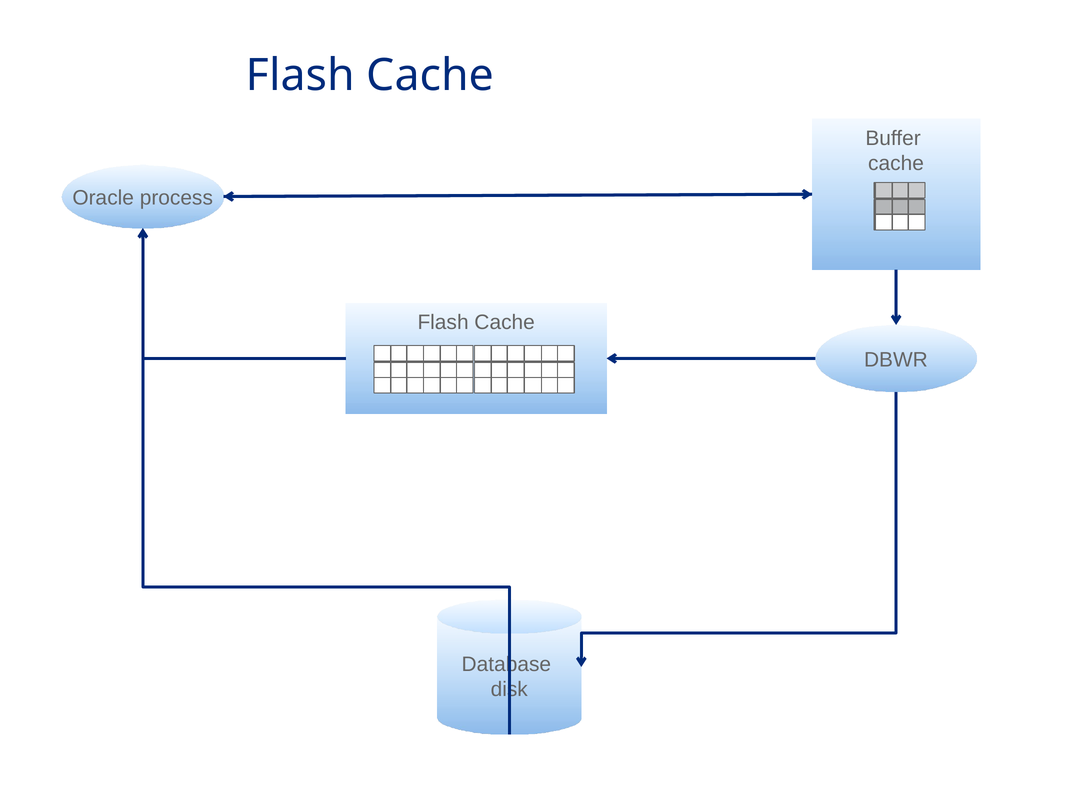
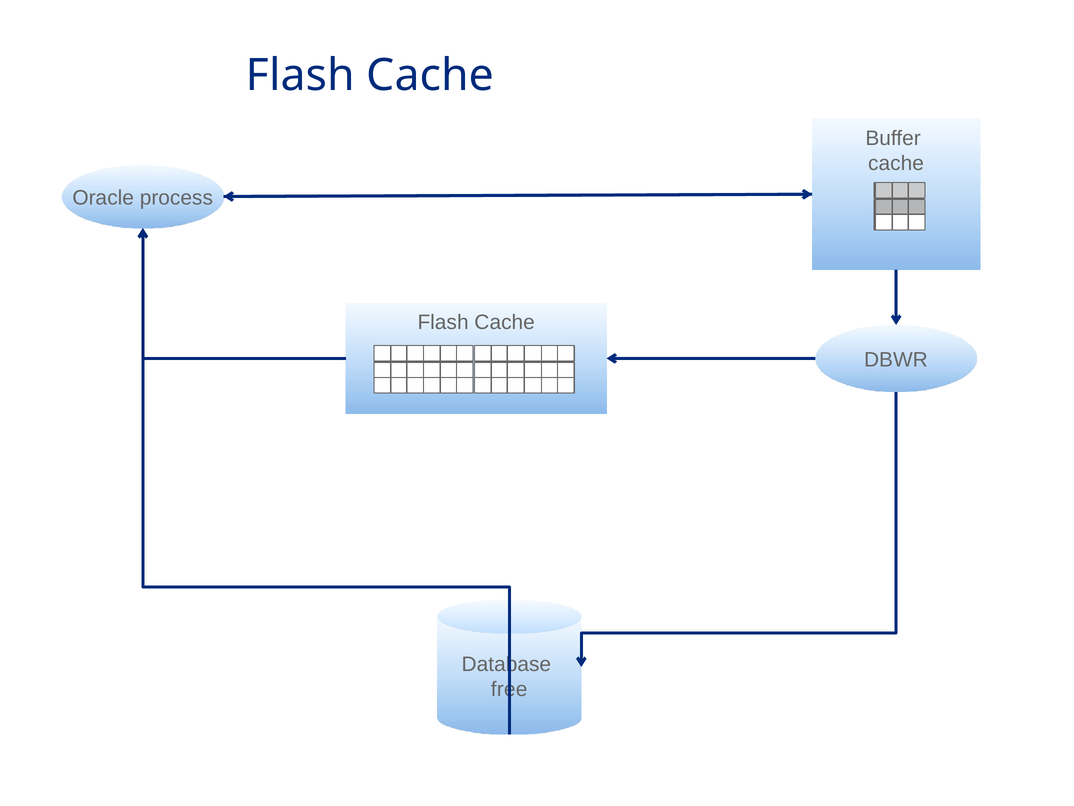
disk: disk -> free (509, 689)
